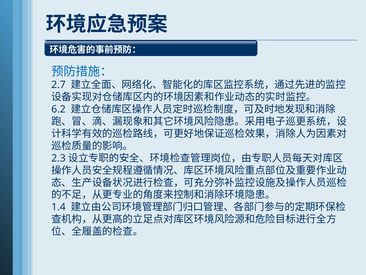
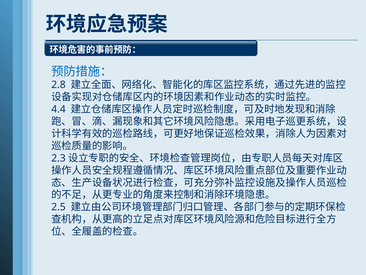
2.7: 2.7 -> 2.8 (58, 85)
6.2: 6.2 -> 4.4 (58, 109)
1.4: 1.4 -> 2.5 (58, 207)
